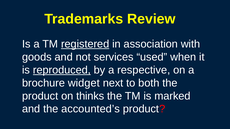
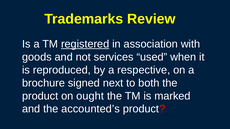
reproduced underline: present -> none (62, 70)
widget: widget -> signed (84, 83)
thinks: thinks -> ought (90, 96)
